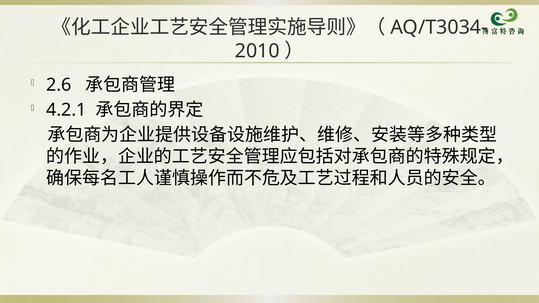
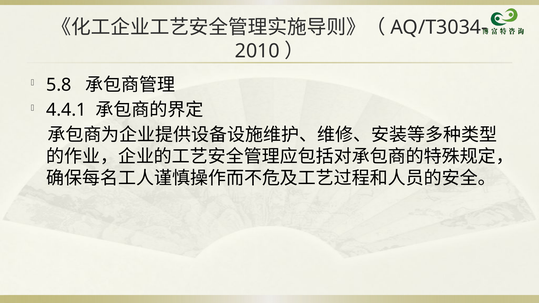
2.6: 2.6 -> 5.8 (59, 85)
4.2.1: 4.2.1 -> 4.4.1 (66, 110)
